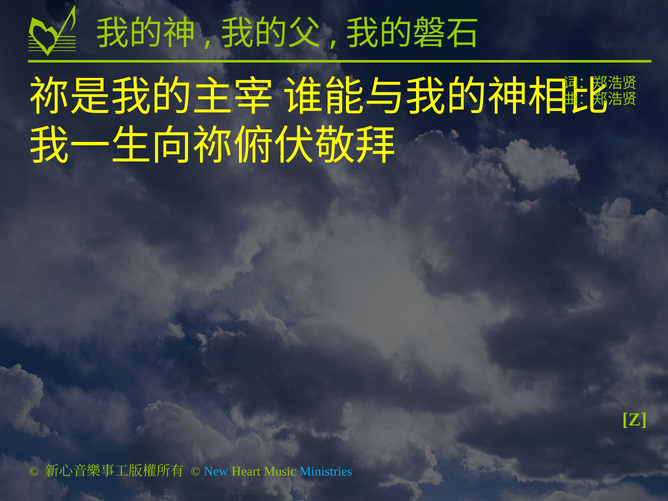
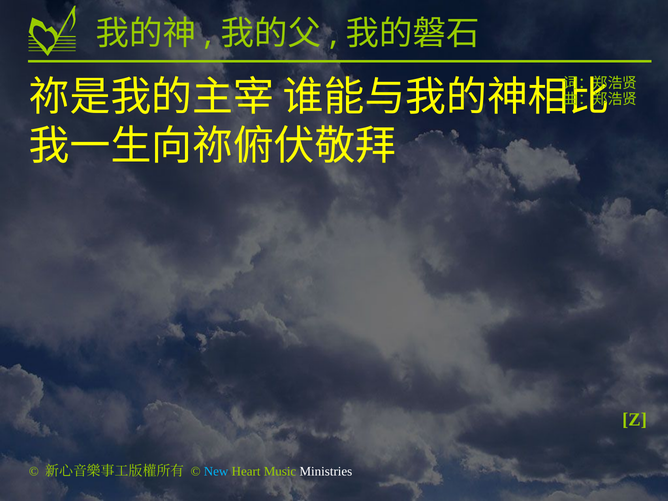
Ministries colour: light blue -> white (326, 471)
